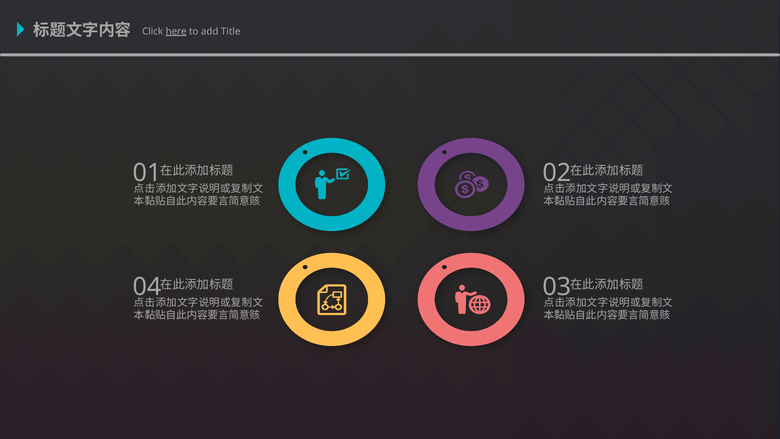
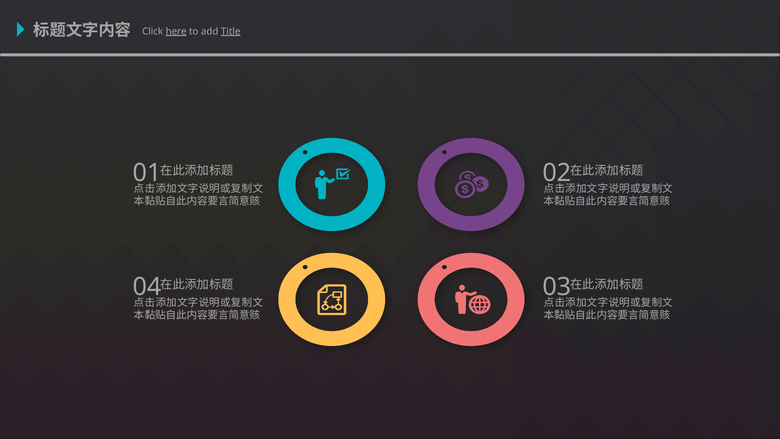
Title underline: none -> present (231, 31)
